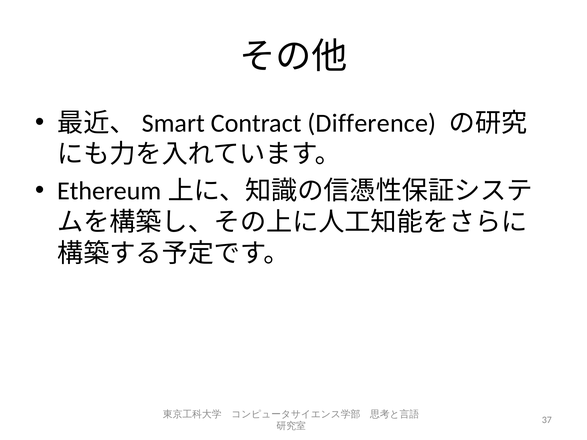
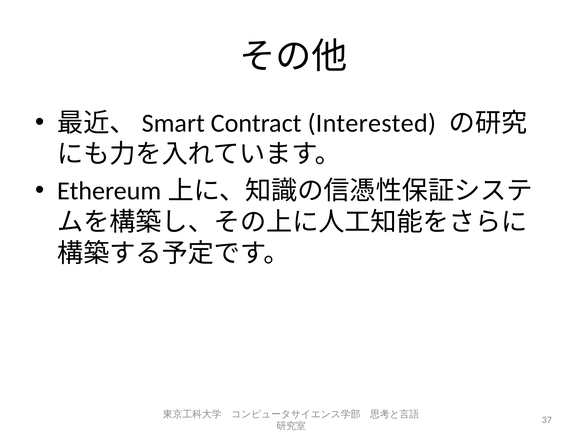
Difference: Difference -> Interested (372, 123)
